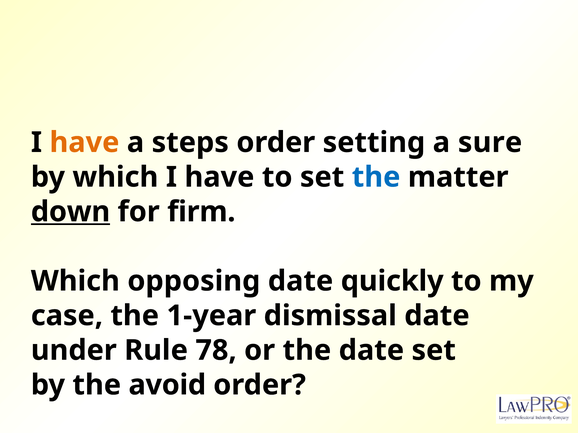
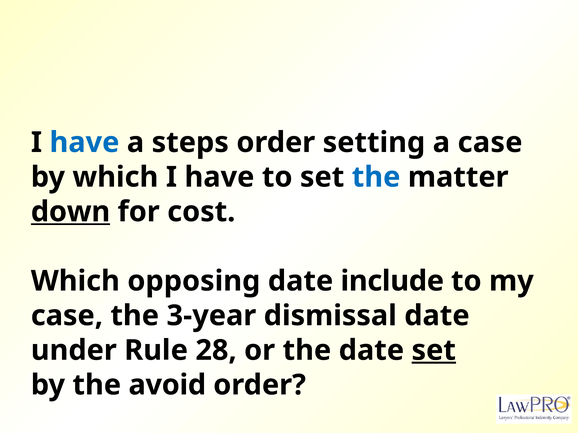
have colour: orange -> blue (84, 143)
a sure: sure -> case (490, 143)
firm: firm -> cost (201, 212)
quickly: quickly -> include (392, 281)
1-year: 1-year -> 3-year (211, 316)
78: 78 -> 28 (216, 351)
set underline: none -> present (434, 351)
